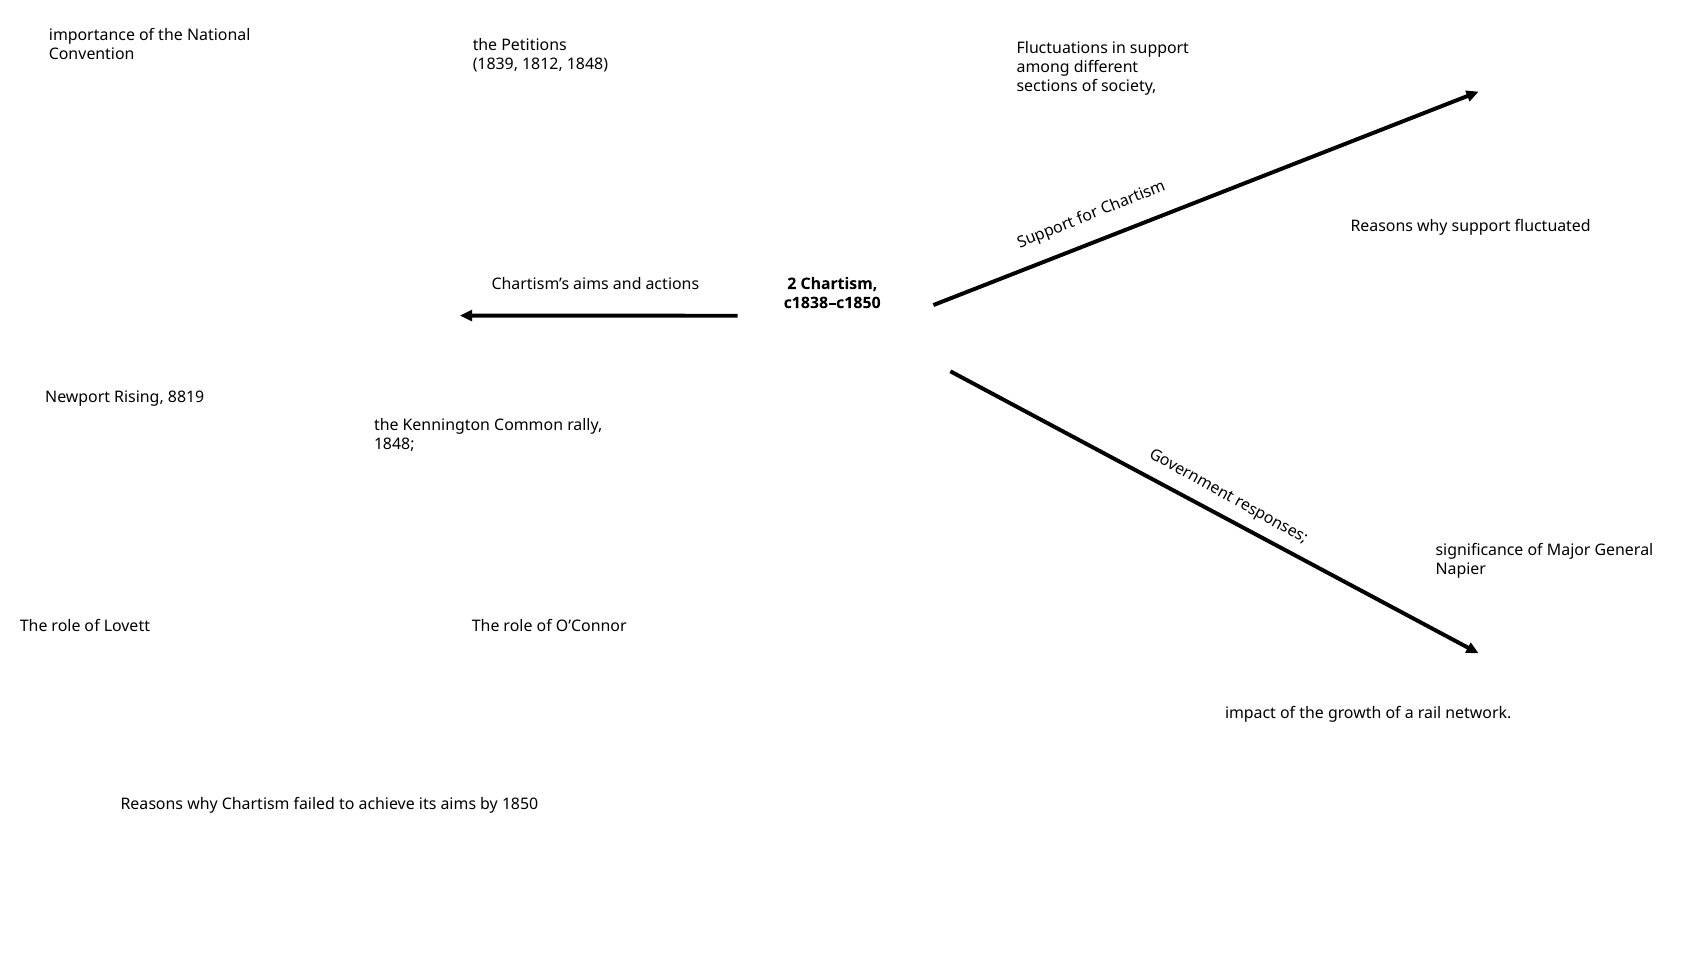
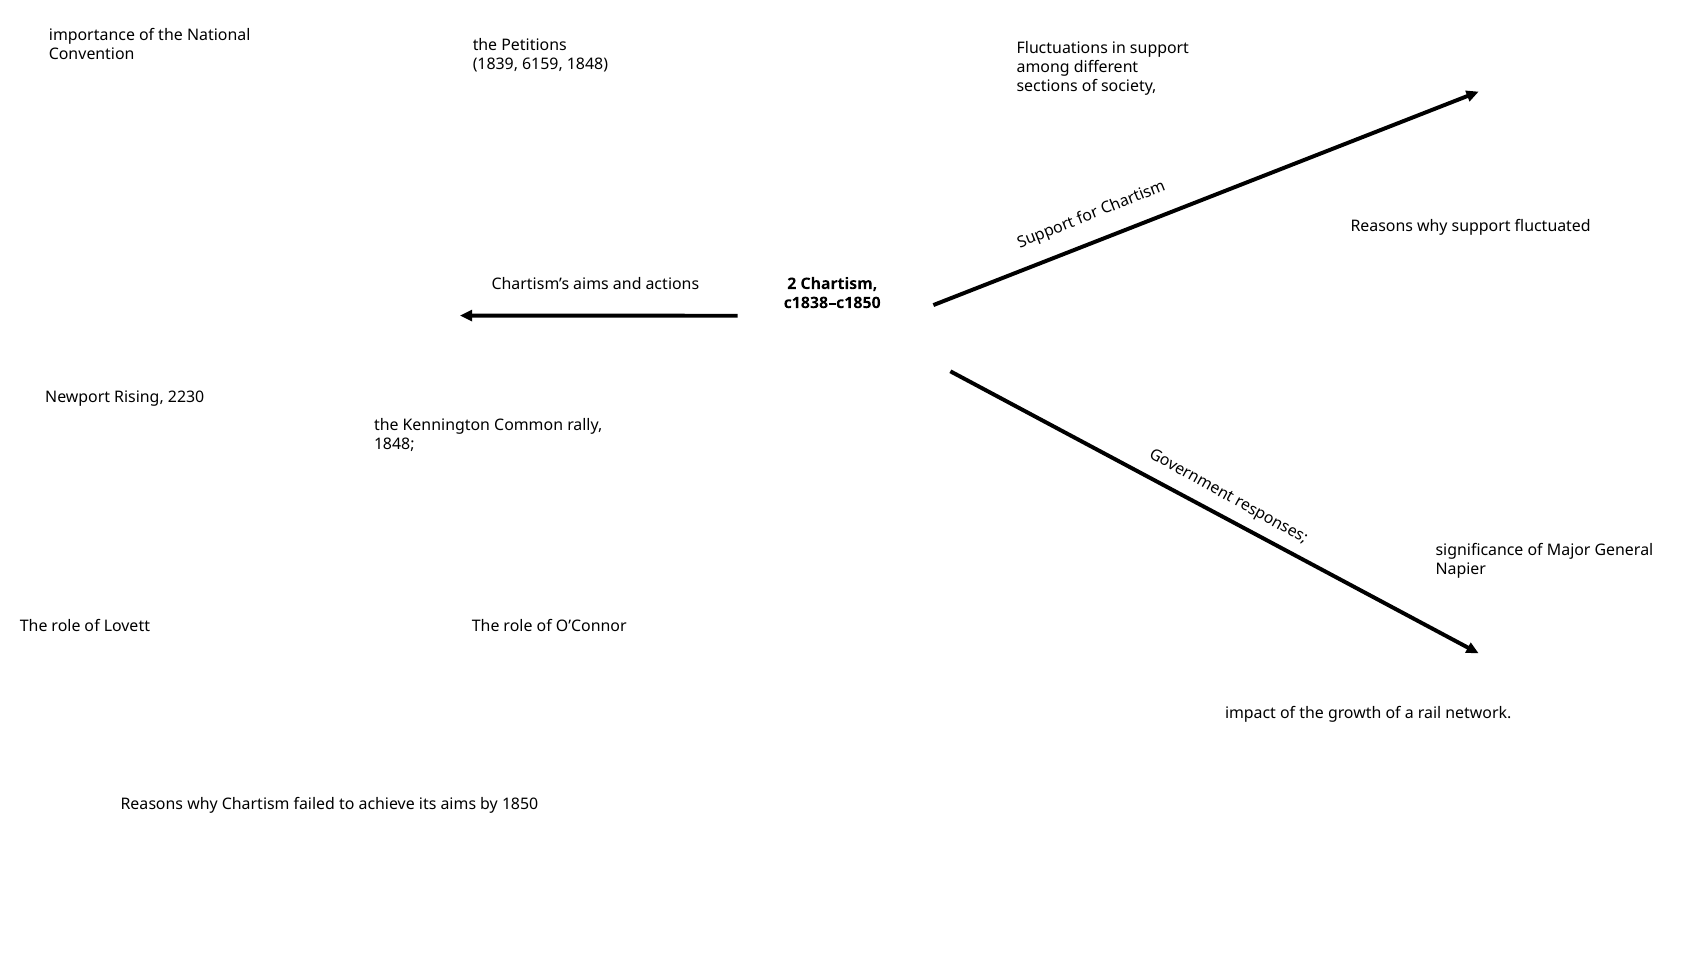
1812: 1812 -> 6159 (542, 64)
8819: 8819 -> 2230 (186, 397)
